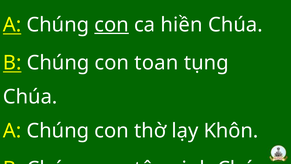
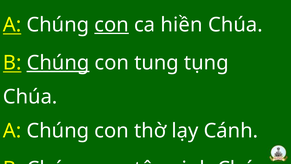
Chúng underline: none -> present (58, 63)
toan: toan -> tụng (156, 63)
Khôn: Khôn -> Cánh (231, 131)
